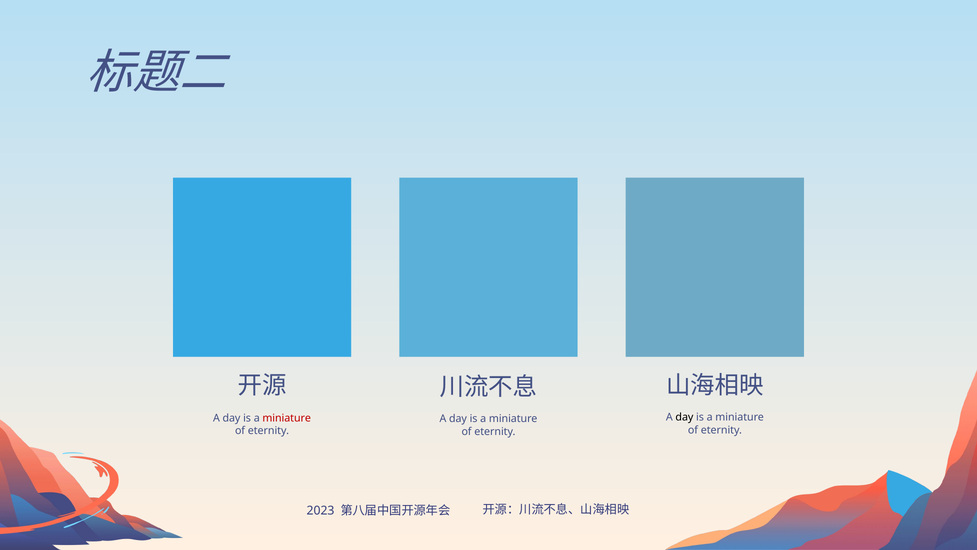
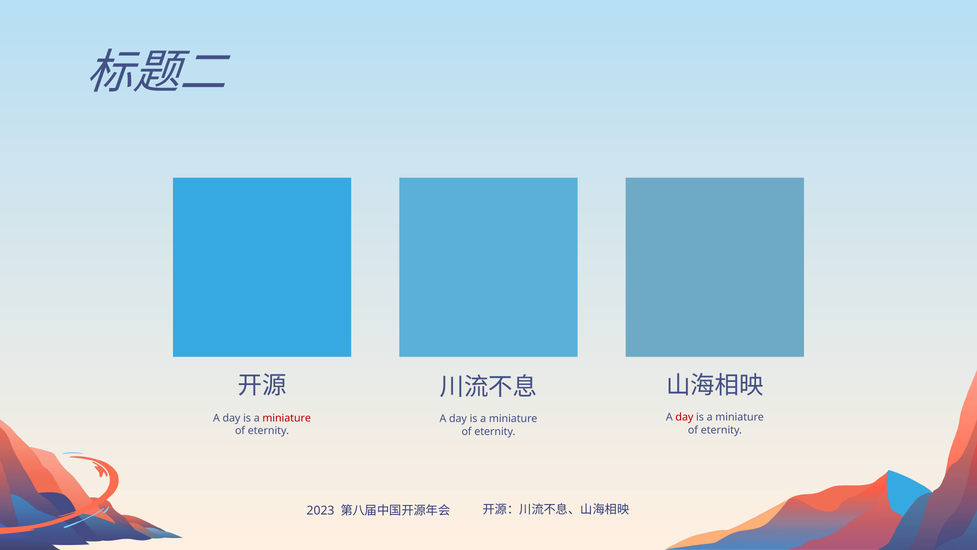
day colour: black -> red (684, 417)
